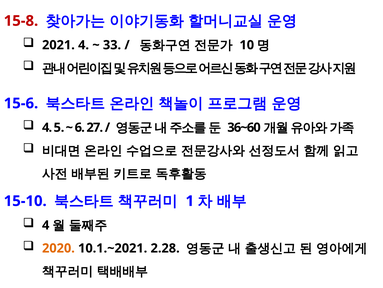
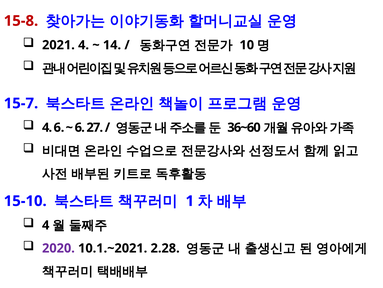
33: 33 -> 14 (112, 45)
15-6: 15-6 -> 15-7 (21, 103)
4 5: 5 -> 6 (59, 127)
2020 colour: orange -> purple (58, 248)
